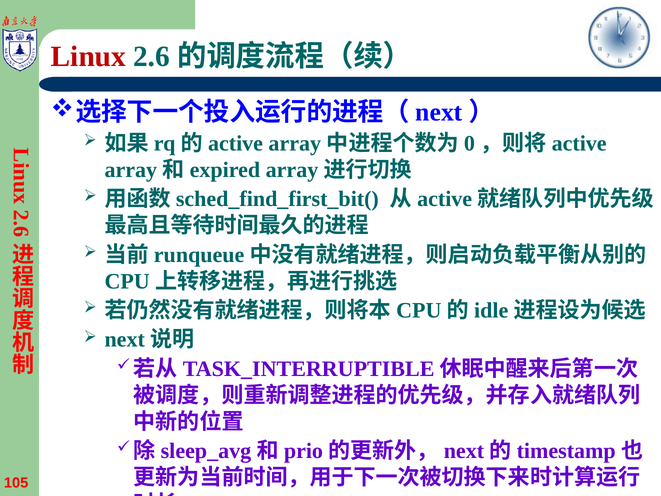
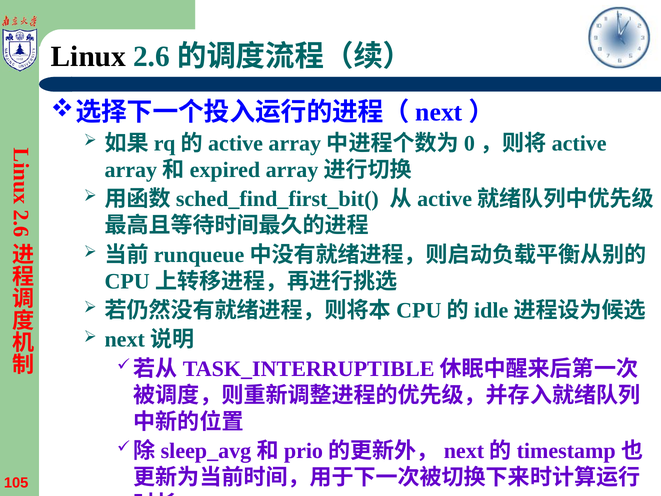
Linux colour: red -> black (88, 57)
